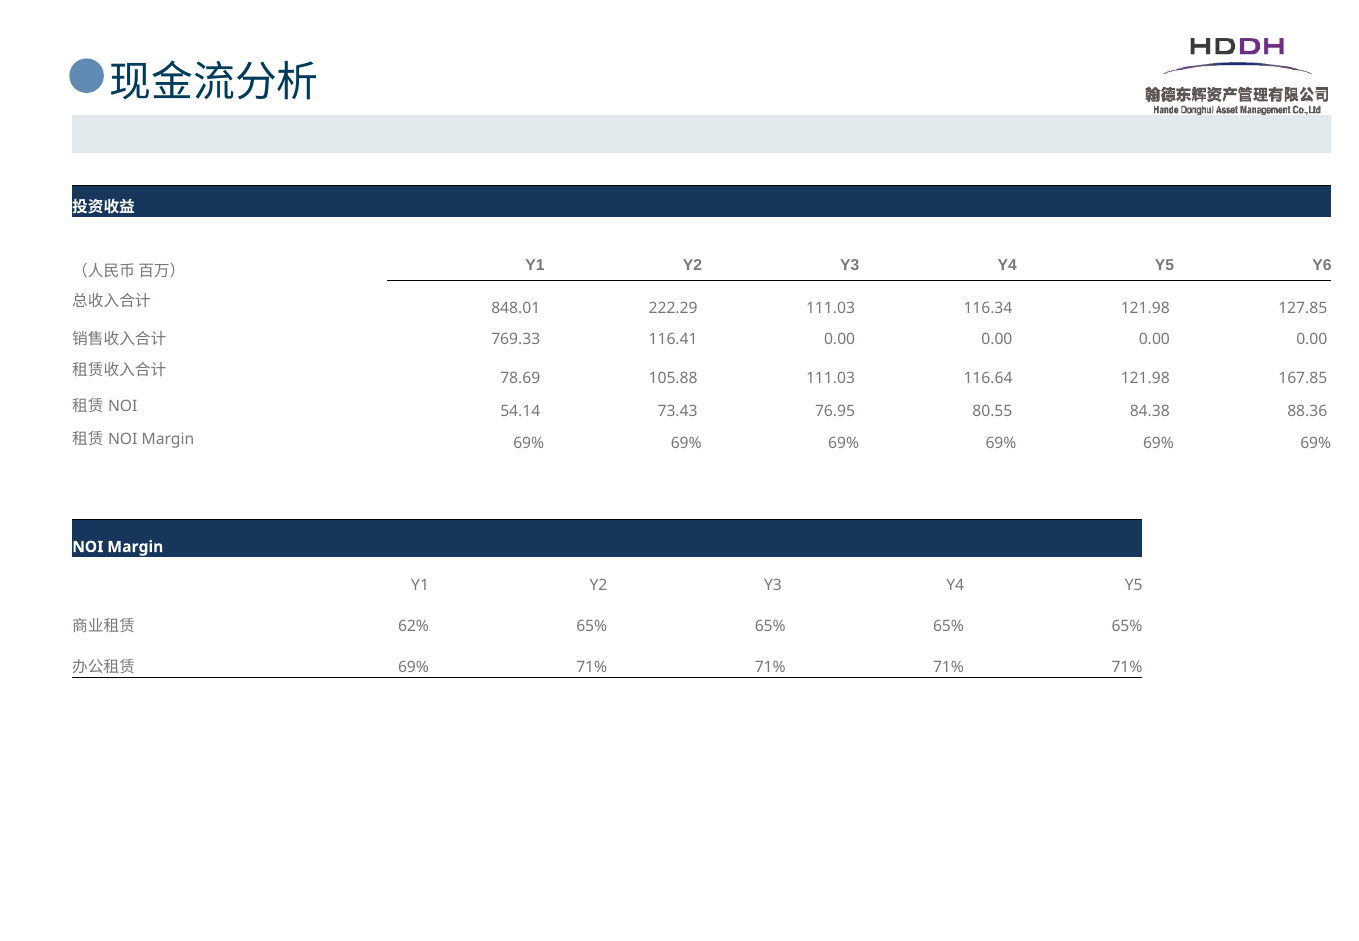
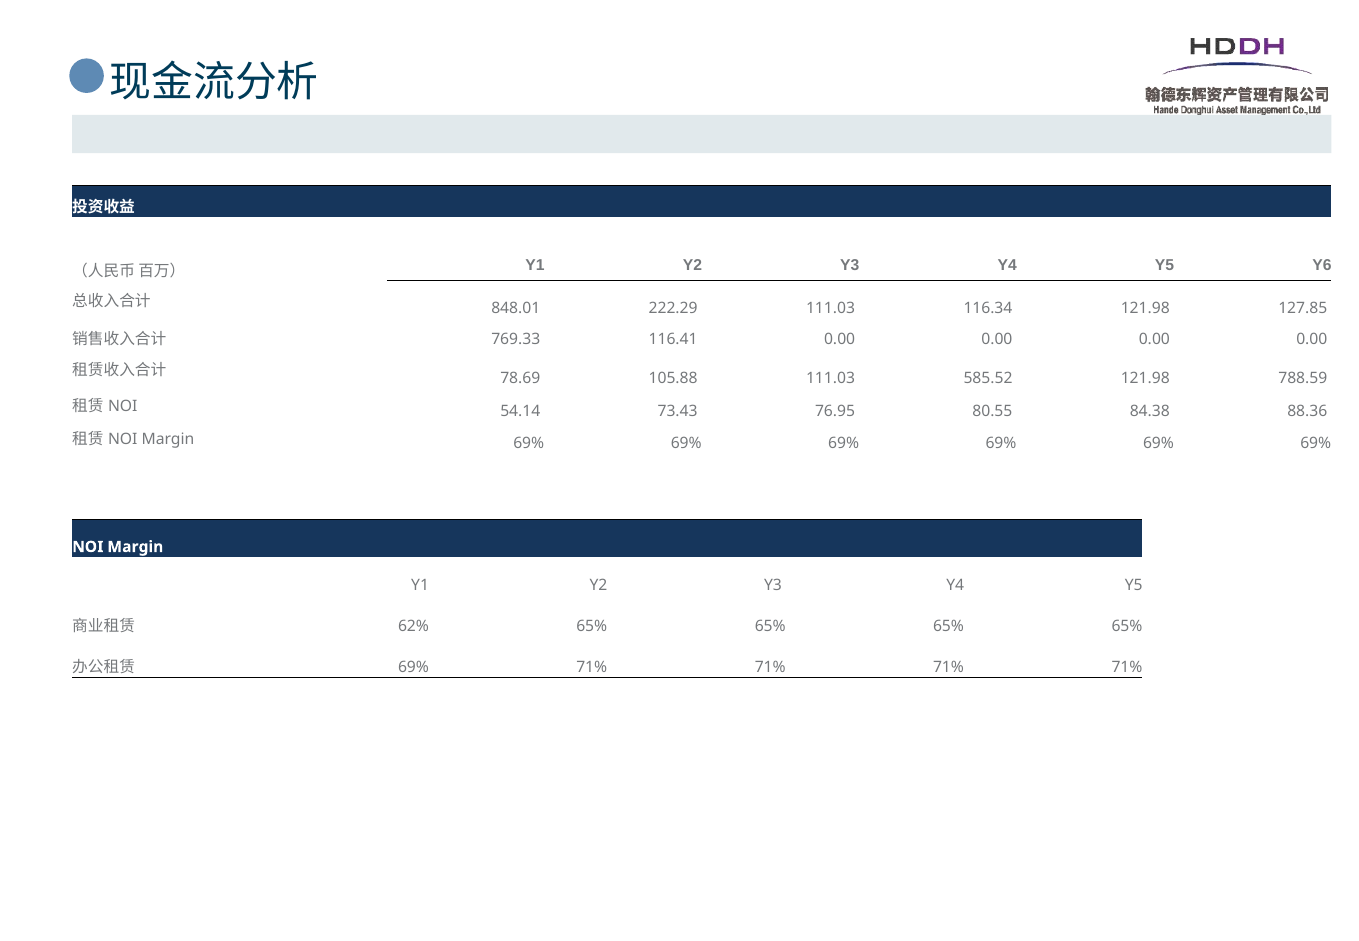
116.64: 116.64 -> 585.52 (988, 378)
167.85: 167.85 -> 788.59 (1303, 378)
